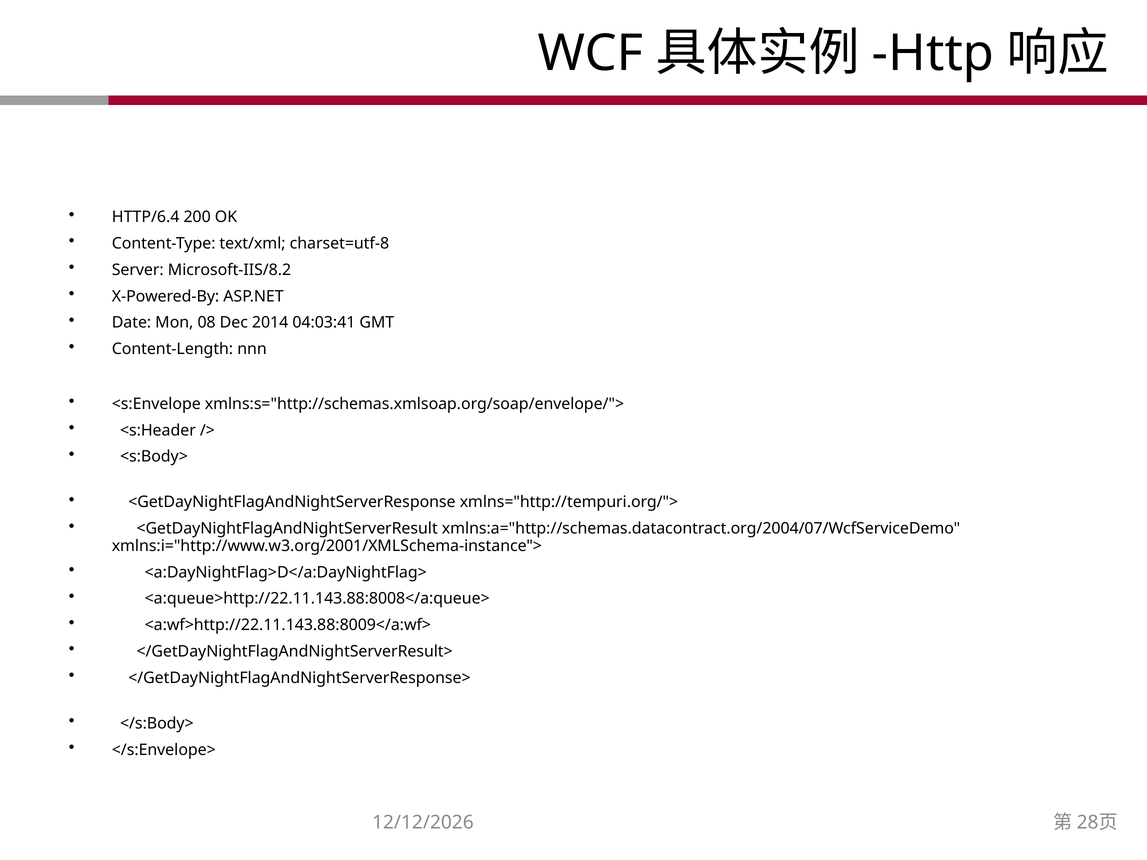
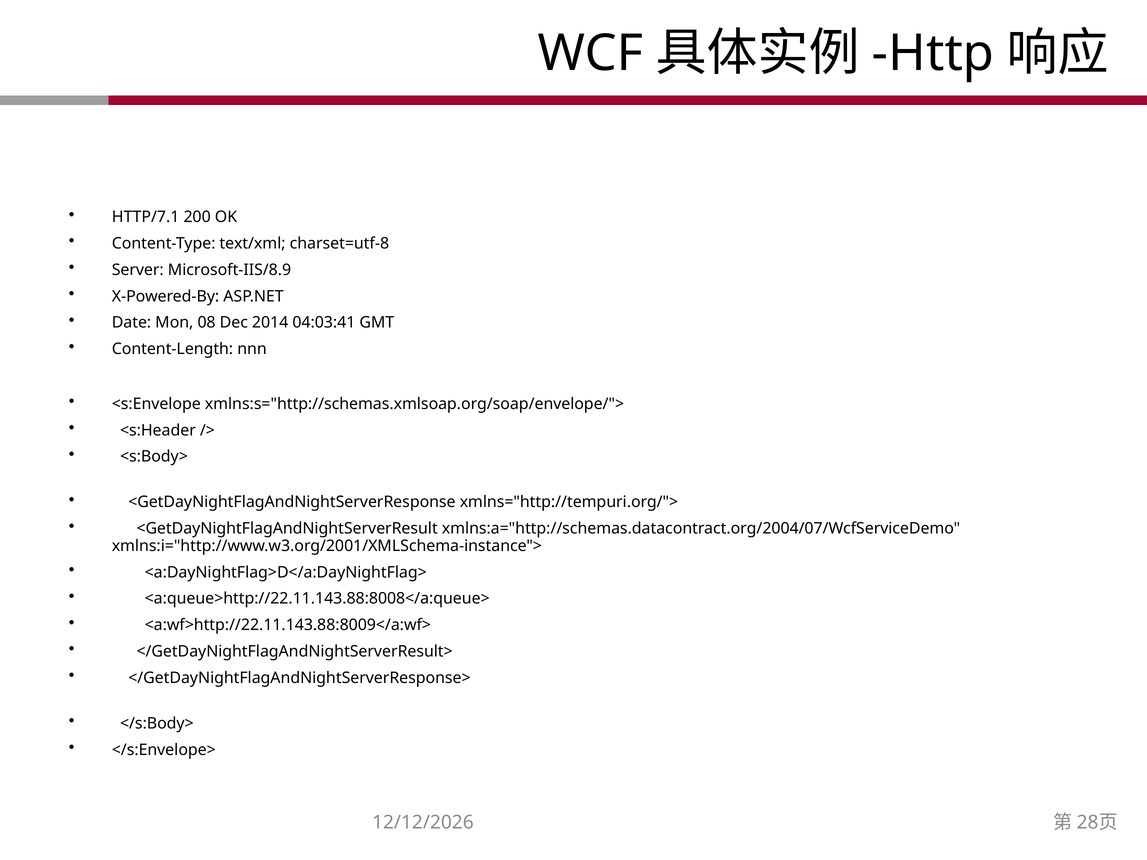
HTTP/6.4: HTTP/6.4 -> HTTP/7.1 (146, 217)
Microsoft-IIS/8.2: Microsoft-IIS/8.2 -> Microsoft-IIS/8.9 (229, 270)
